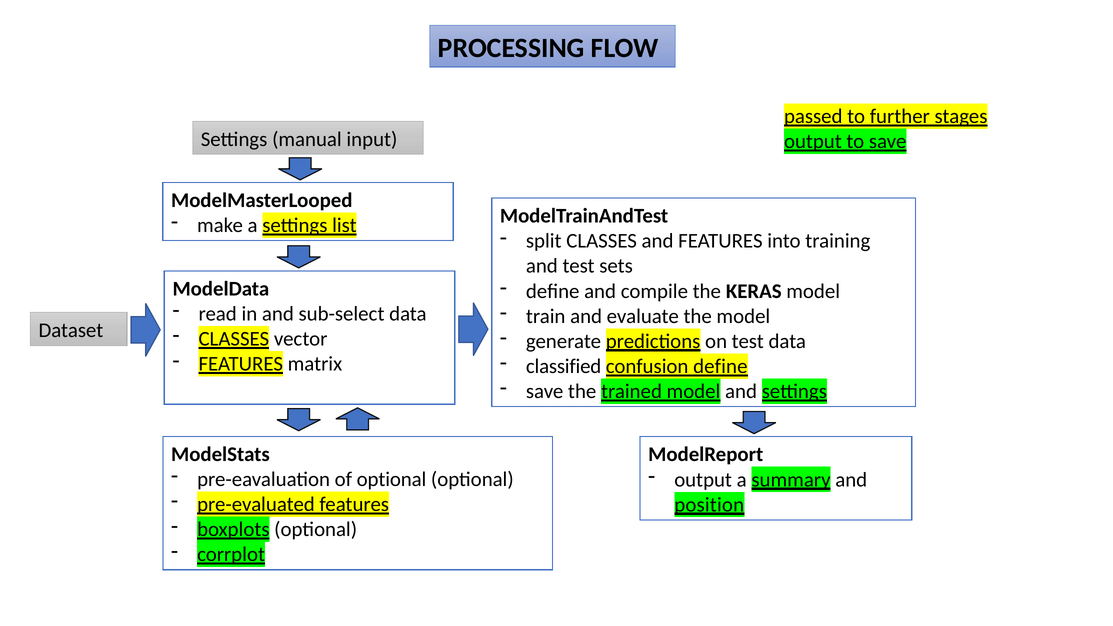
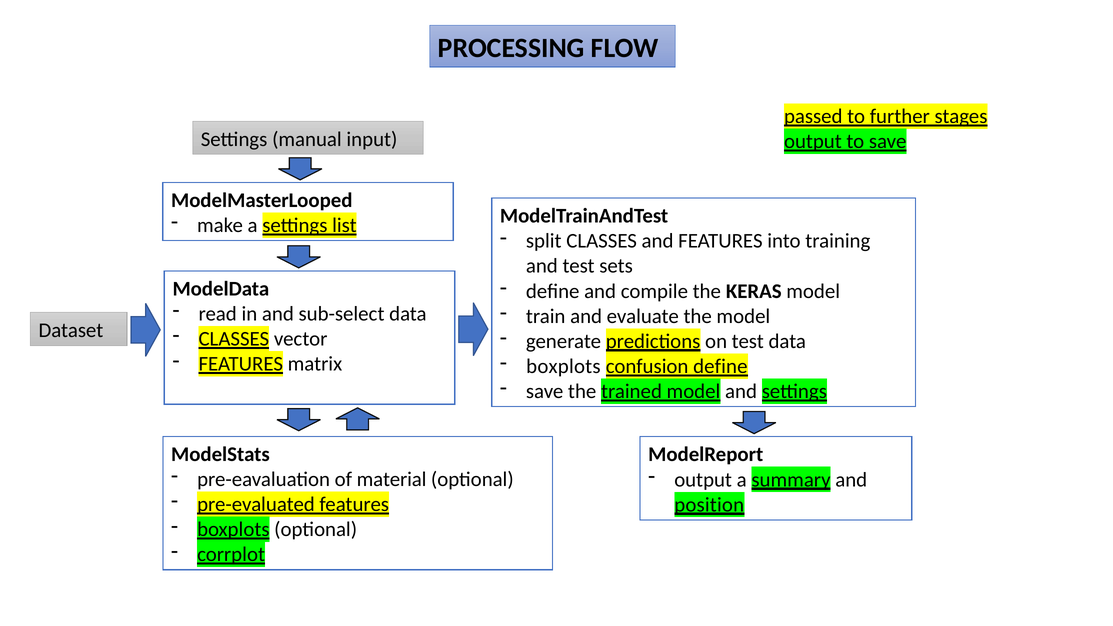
classified: classified -> boxplots (563, 366)
of optional: optional -> material (392, 480)
